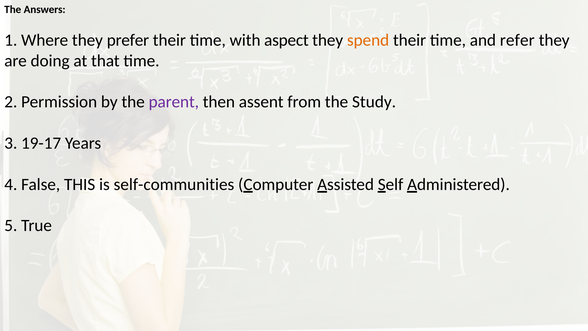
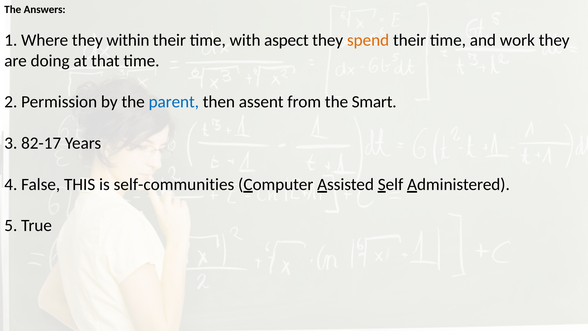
prefer: prefer -> within (128, 40)
refer: refer -> work (517, 40)
parent colour: purple -> blue (174, 102)
Study: Study -> Smart (374, 102)
19-17: 19-17 -> 82-17 (41, 143)
